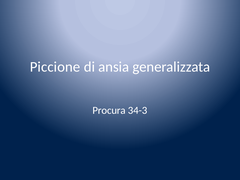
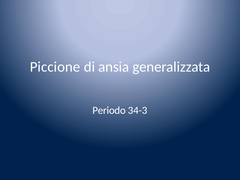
Procura: Procura -> Periodo (109, 110)
